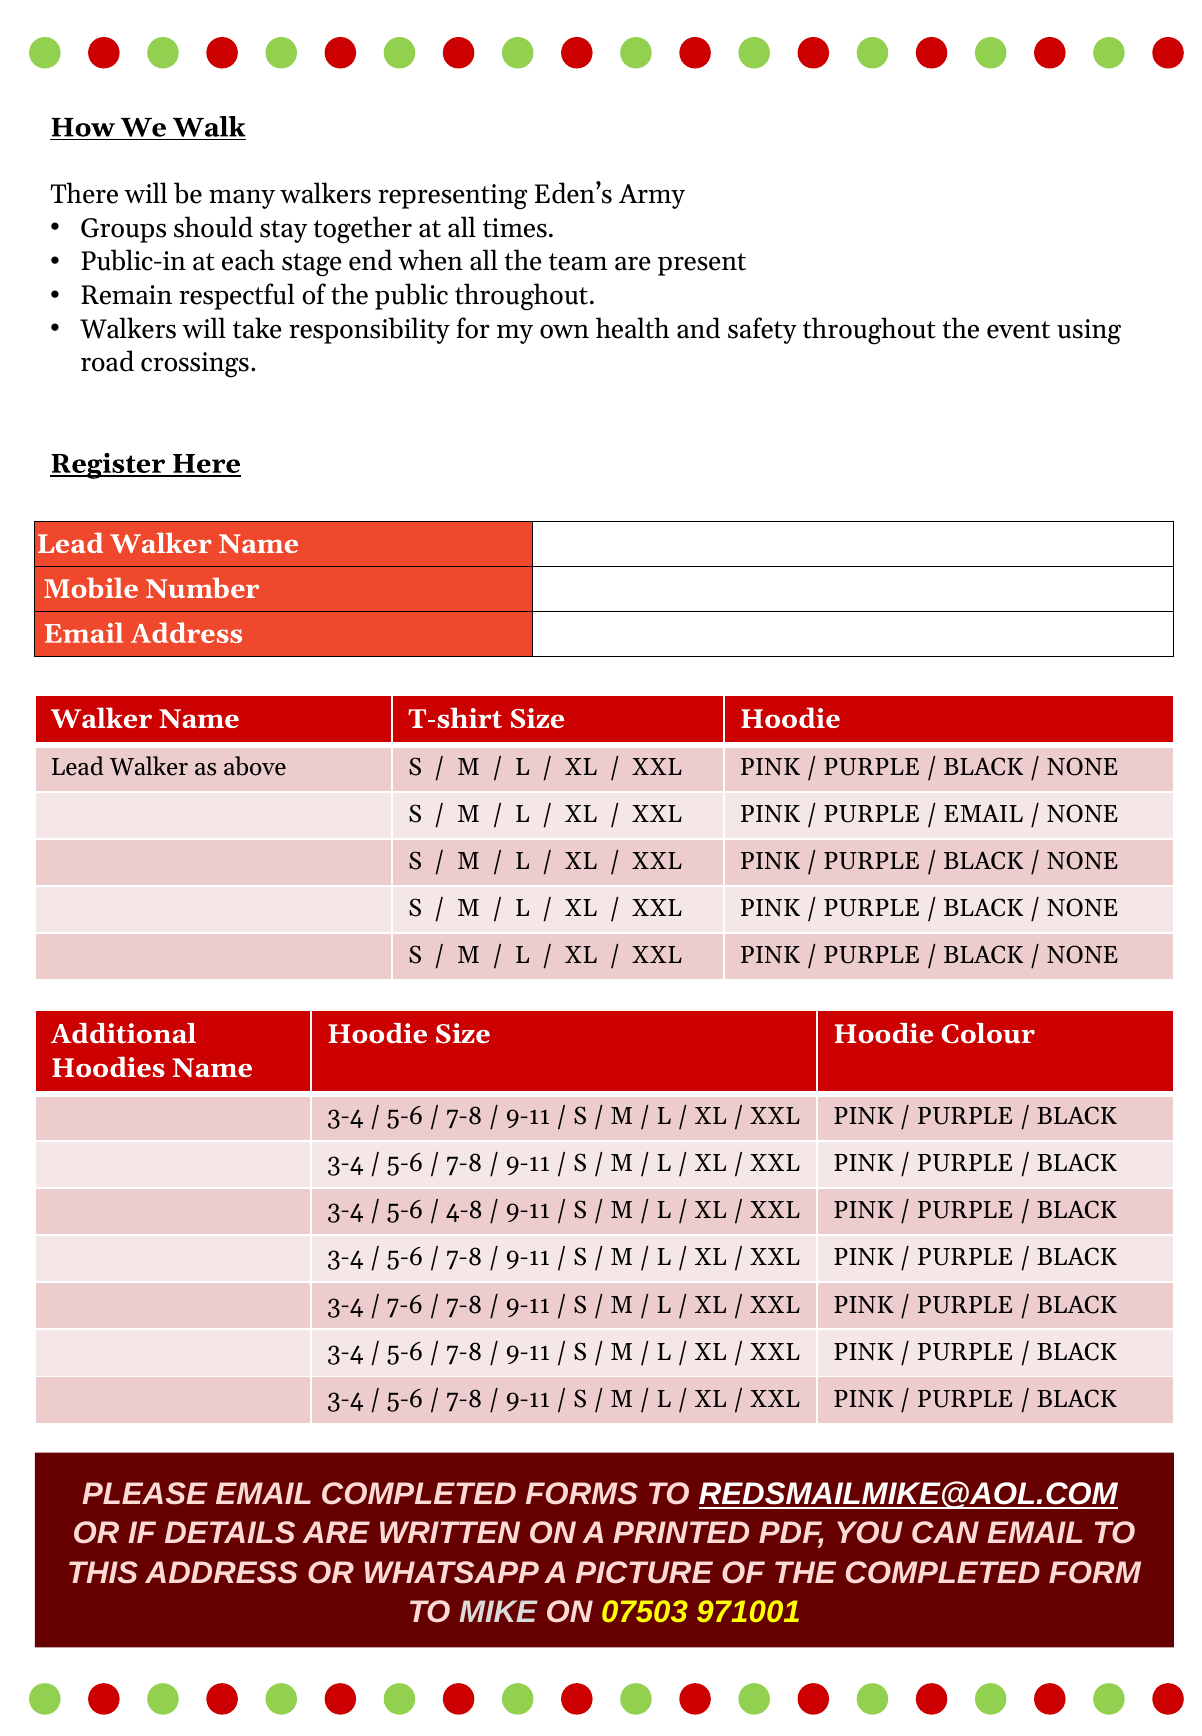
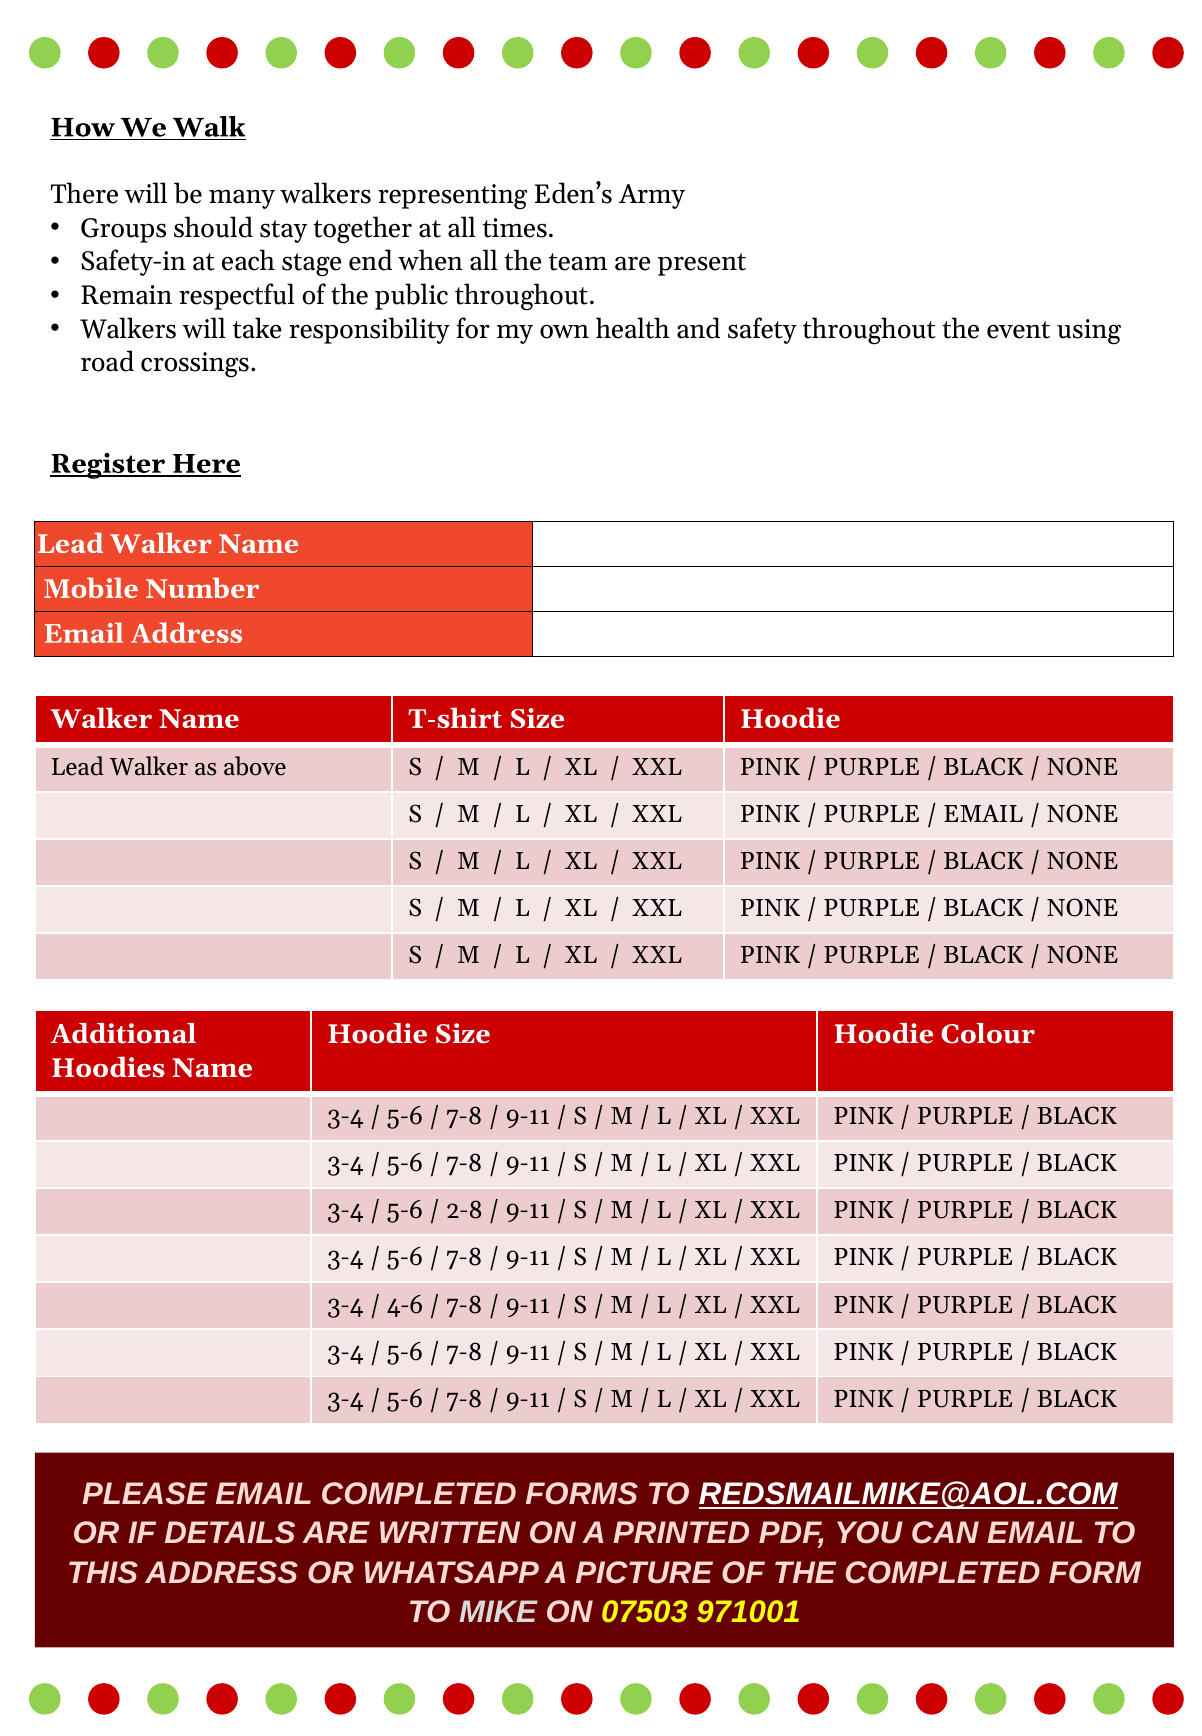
Public-in: Public-in -> Safety-in (133, 262)
4-8: 4-8 -> 2-8 (464, 1211)
7-6: 7-6 -> 4-6 (405, 1305)
